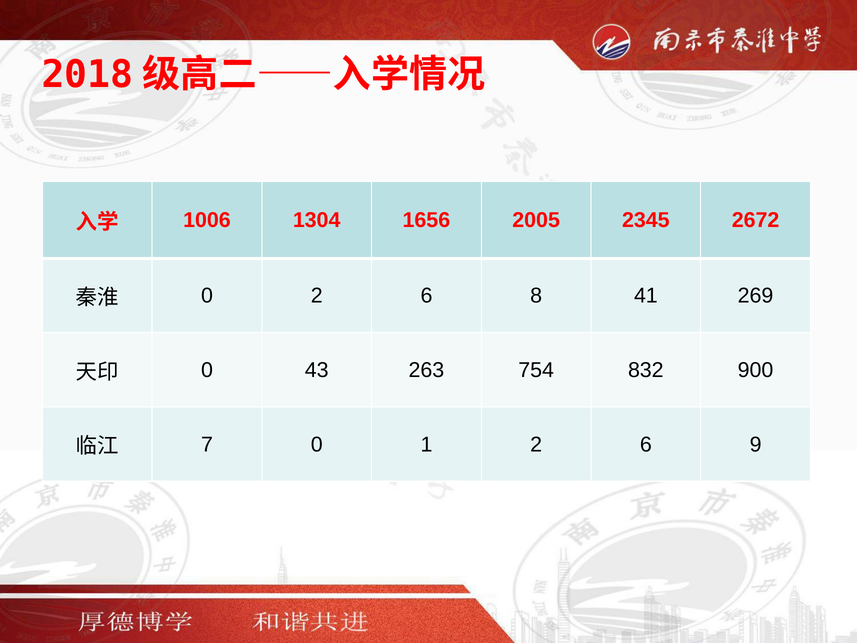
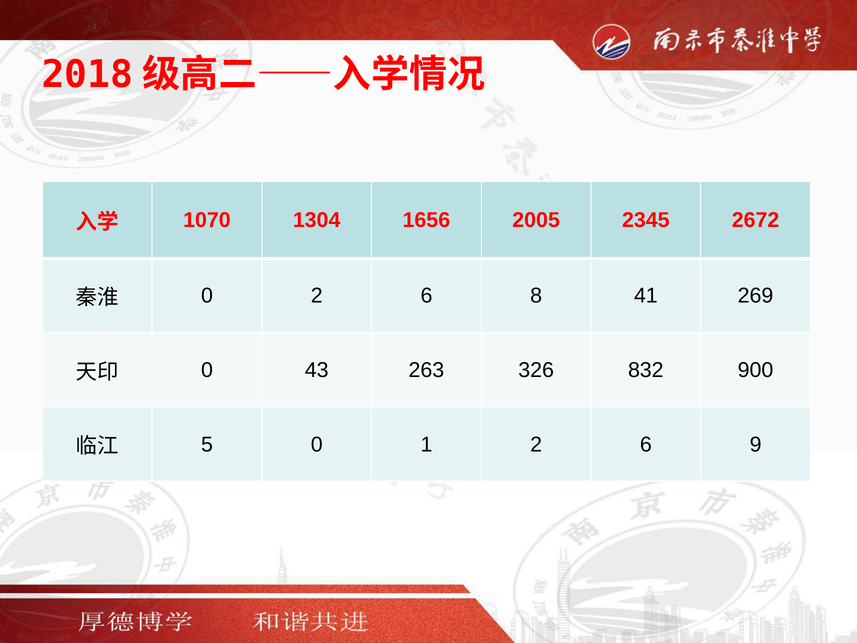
1006: 1006 -> 1070 (207, 220)
754: 754 -> 326 (536, 370)
7: 7 -> 5 (207, 444)
